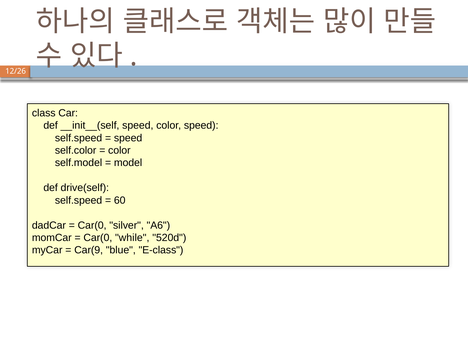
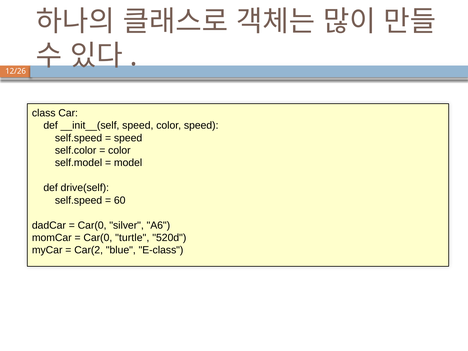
while: while -> turtle (132, 238)
Car(9: Car(9 -> Car(2 (89, 250)
